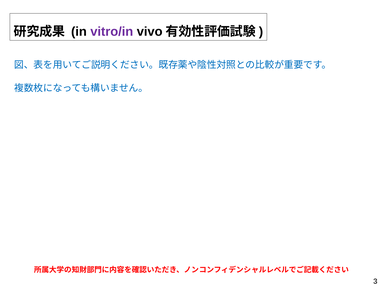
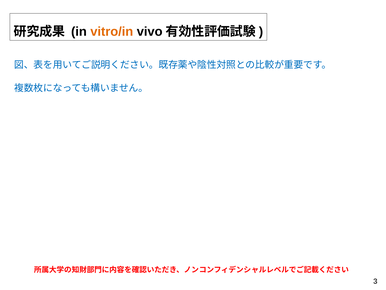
vitro/in colour: purple -> orange (112, 32)
